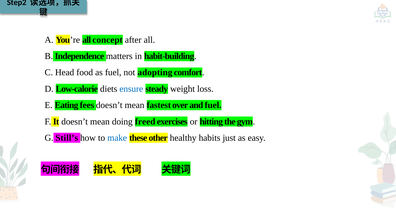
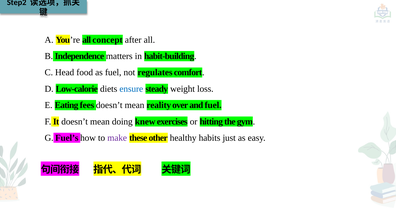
adopting: adopting -> regulates (155, 72)
fastest: fastest -> reality (159, 105)
freed: freed -> knew (145, 121)
Still’s: Still’s -> Fuel’s (67, 138)
make colour: blue -> purple (117, 138)
